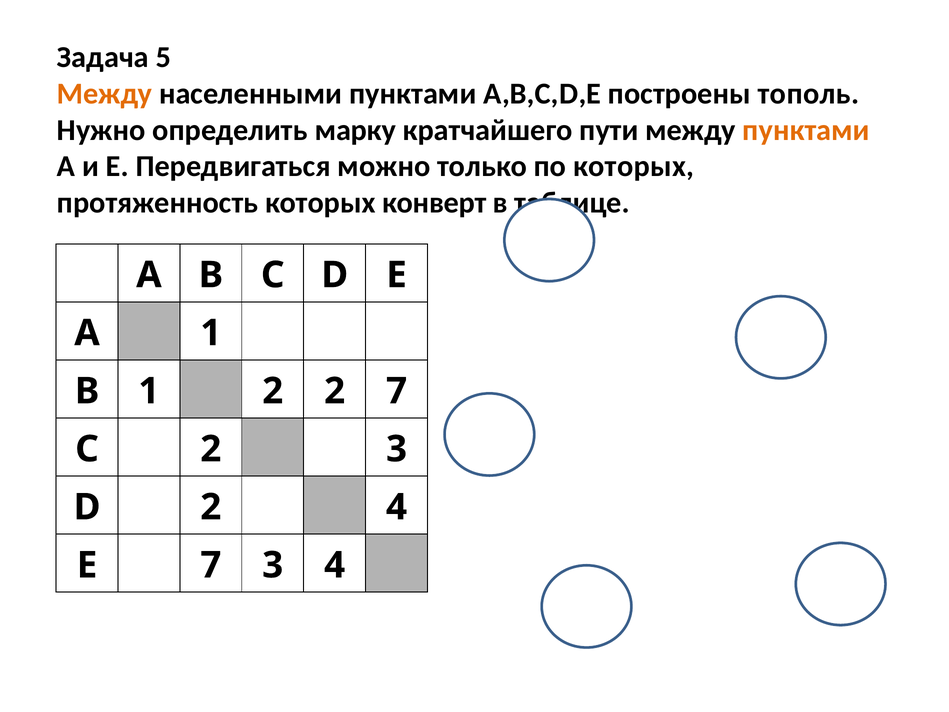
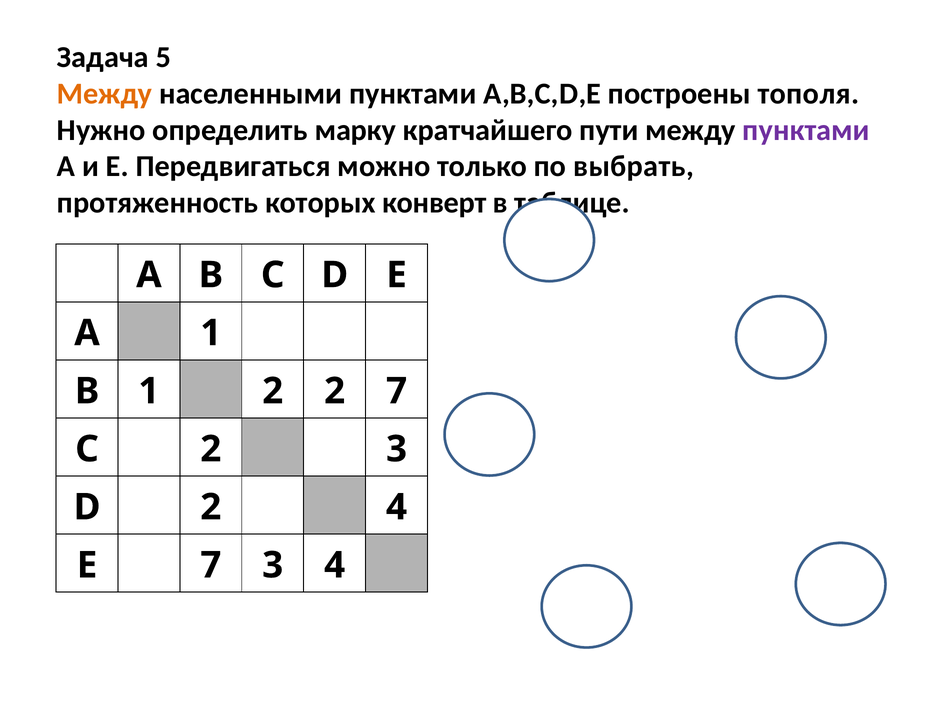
тополь: тополь -> тополя (809, 94)
пунктами colour: orange -> purple (806, 130)
по которых: которых -> выбрать (634, 166)
